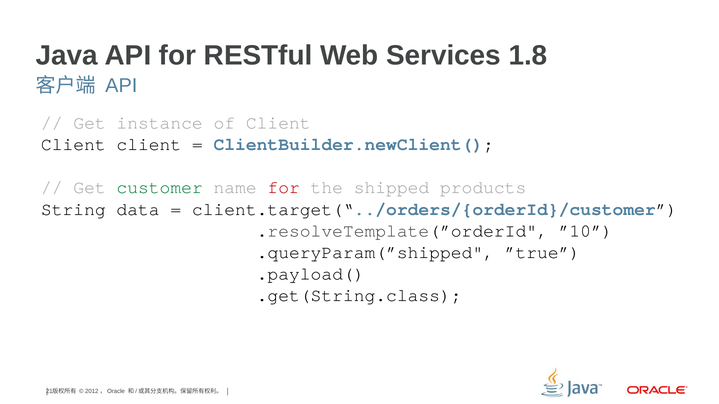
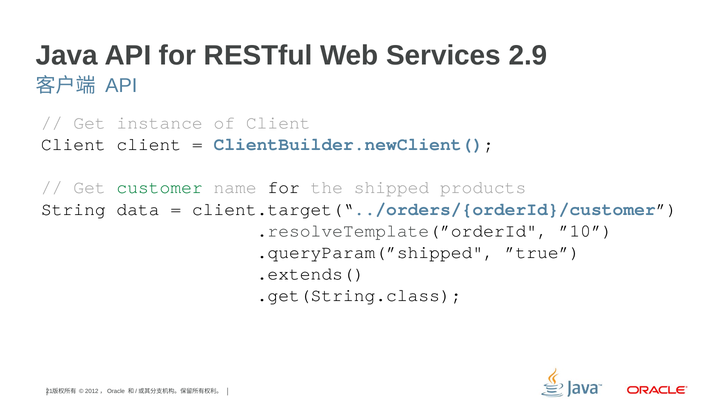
1.8: 1.8 -> 2.9 (528, 56)
for colour: red -> black (284, 188)
.payload(: .payload( -> .extends( (311, 274)
